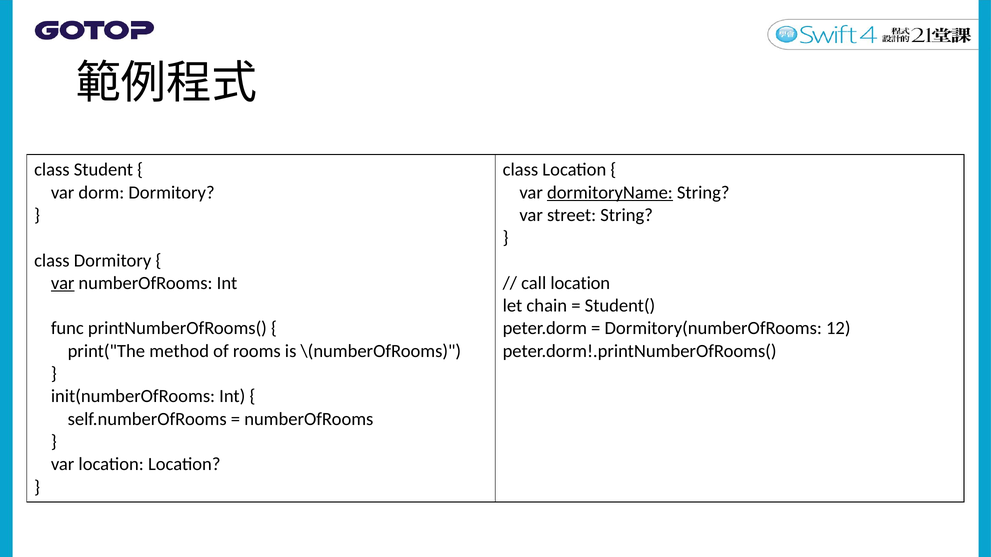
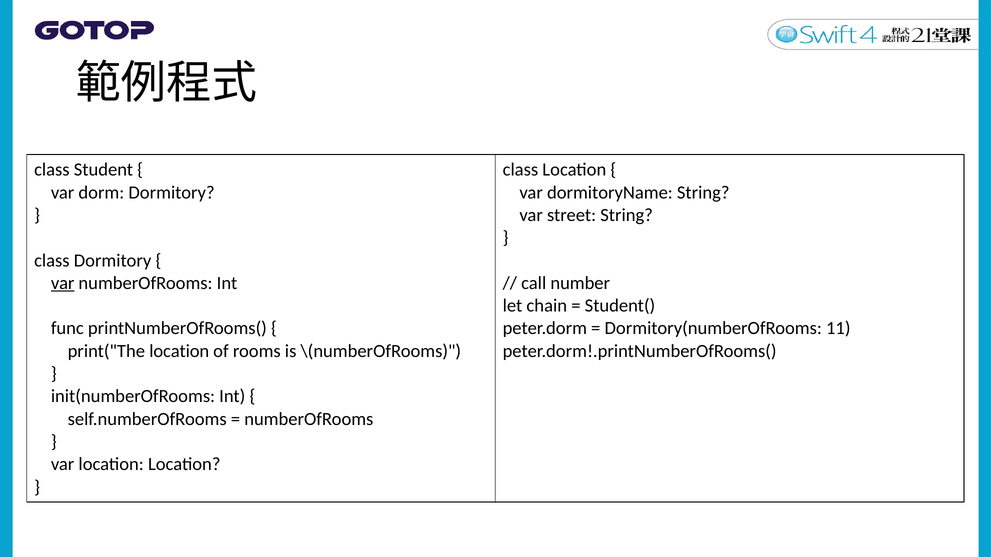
dormitoryName underline: present -> none (610, 193)
call location: location -> number (580, 283)
12: 12 -> 11 (838, 329)
print("The method: method -> location (179, 351)
